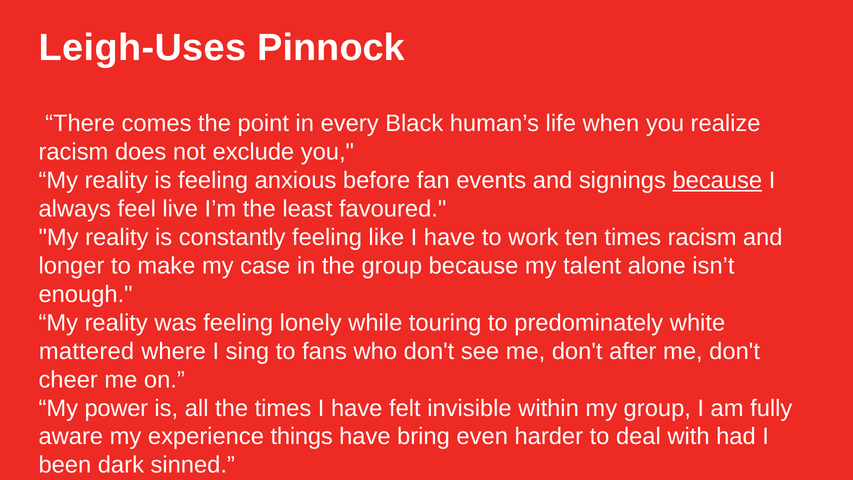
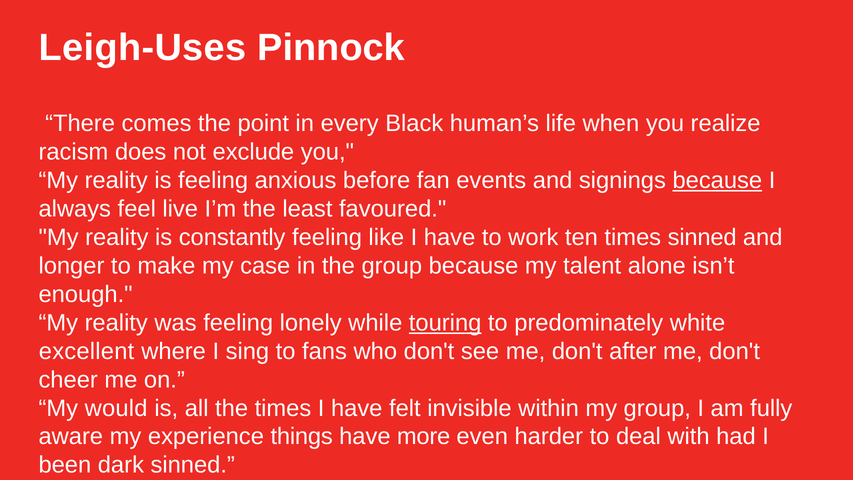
times racism: racism -> sinned (702, 237)
touring underline: none -> present (445, 323)
mattered: mattered -> excellent (87, 351)
power: power -> would (116, 408)
bring: bring -> more (424, 437)
